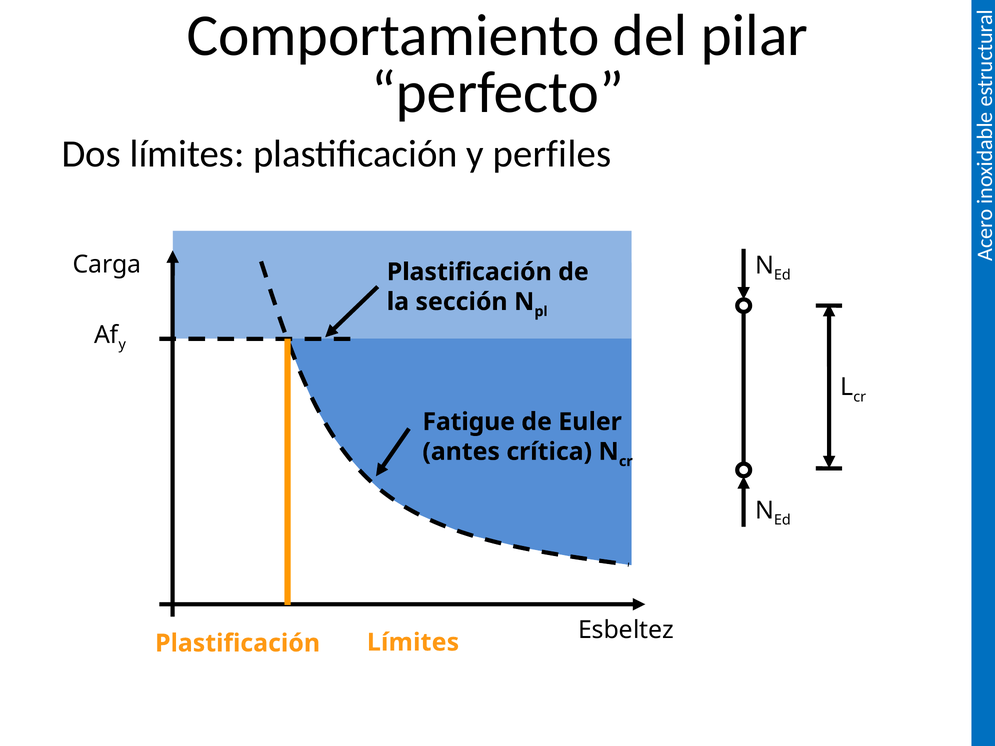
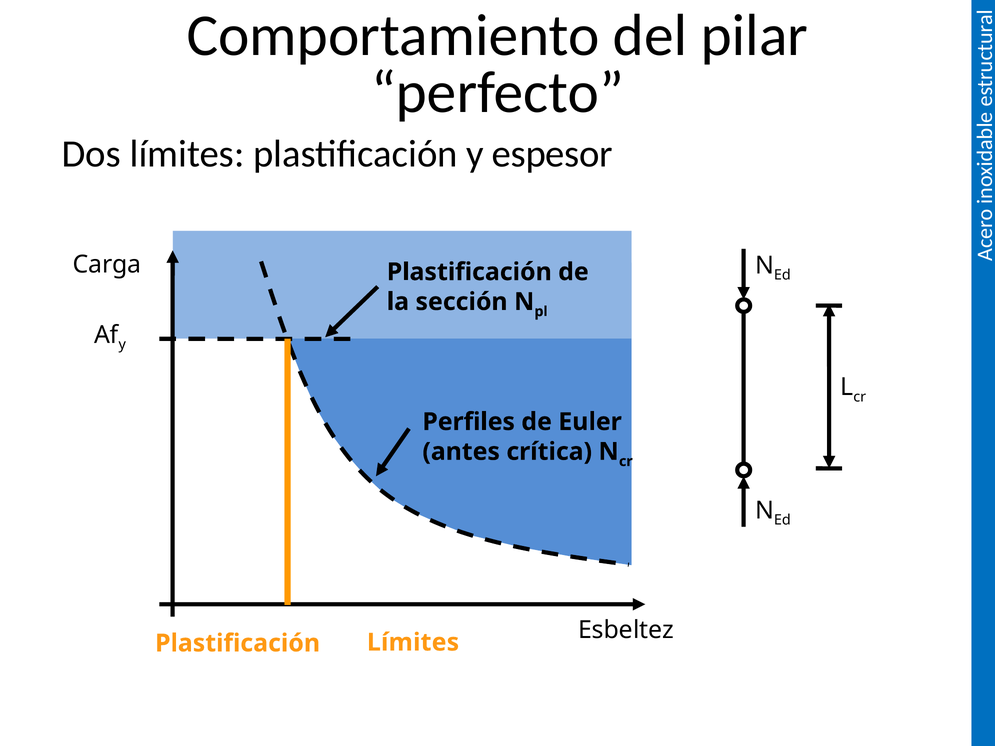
perfiles: perfiles -> espesor (552, 154)
Fatigue: Fatigue -> Perfiles (469, 422)
